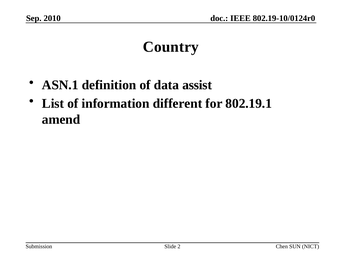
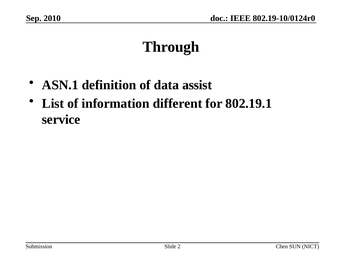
Country: Country -> Through (171, 47)
amend: amend -> service (61, 119)
